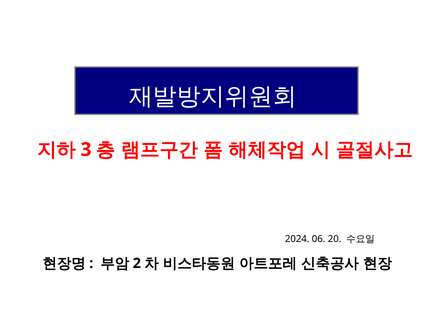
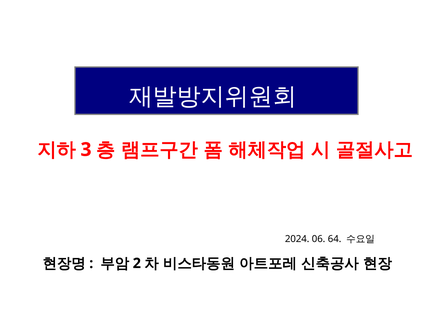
20: 20 -> 64 (335, 239)
